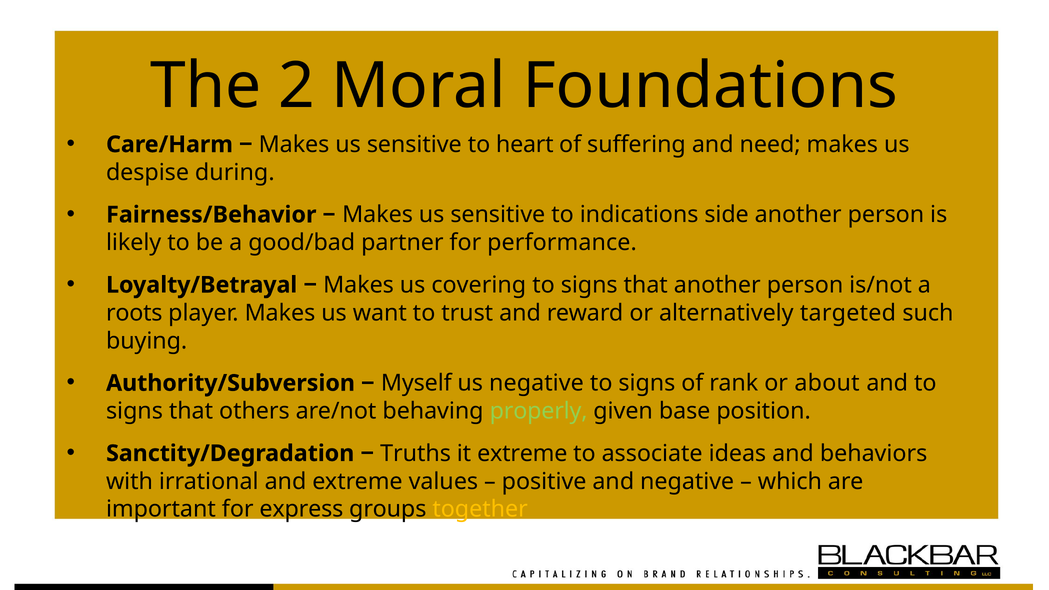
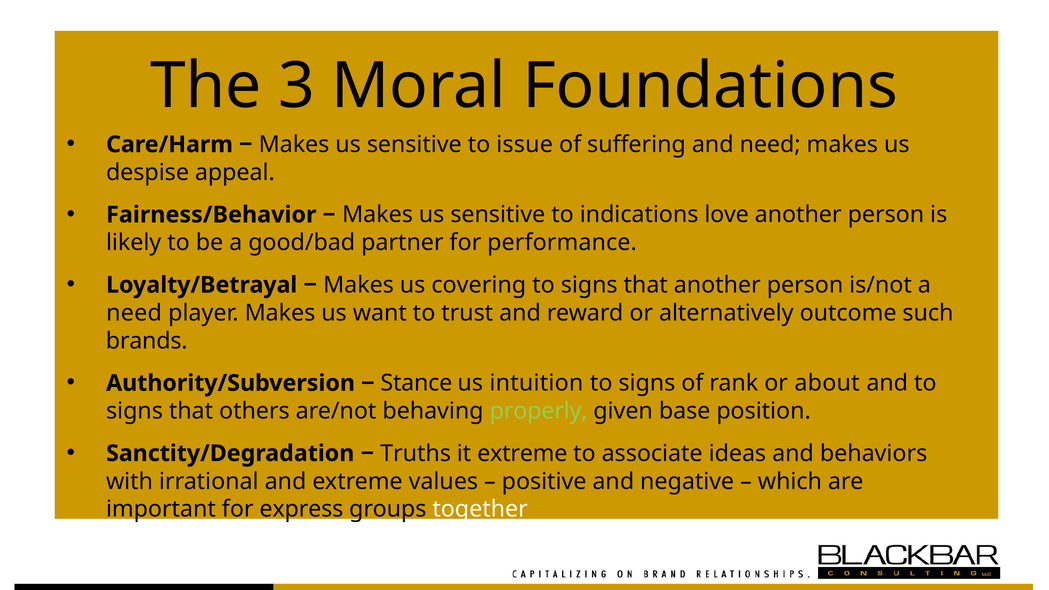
2: 2 -> 3 (296, 86)
heart: heart -> issue (525, 145)
during: during -> appeal (235, 172)
side: side -> love (727, 215)
roots: roots -> need (134, 313)
targeted: targeted -> outcome (848, 313)
buying: buying -> brands (147, 341)
Myself: Myself -> Stance (416, 383)
us negative: negative -> intuition (536, 383)
together colour: yellow -> white (480, 509)
